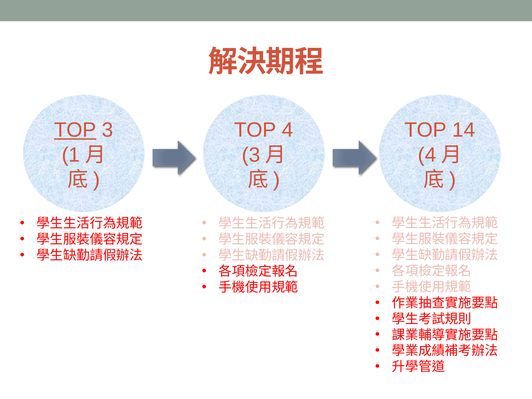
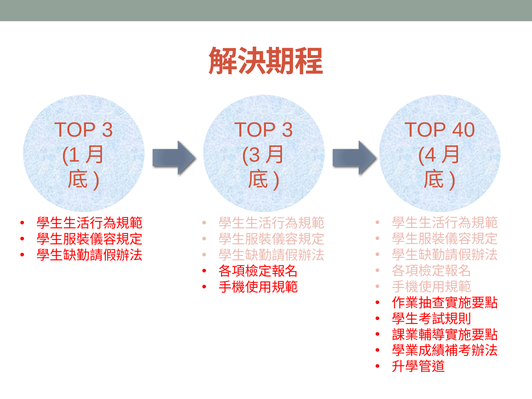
TOP underline: present -> none (75, 130)
4: 4 -> 3 (288, 130)
14: 14 -> 40 (464, 130)
